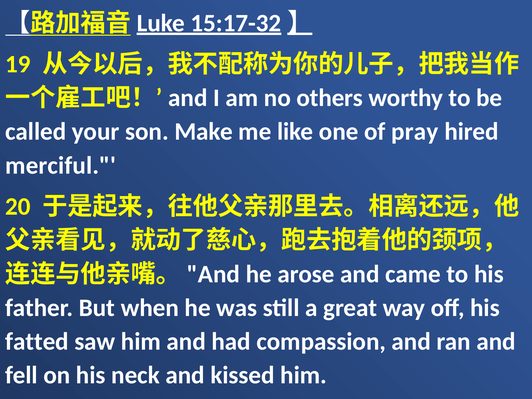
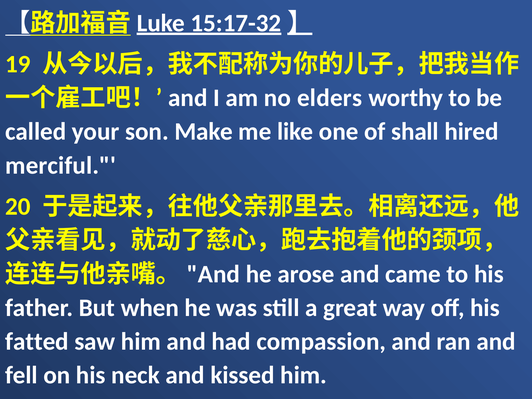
others: others -> elders (330, 98)
pray: pray -> shall (415, 132)
